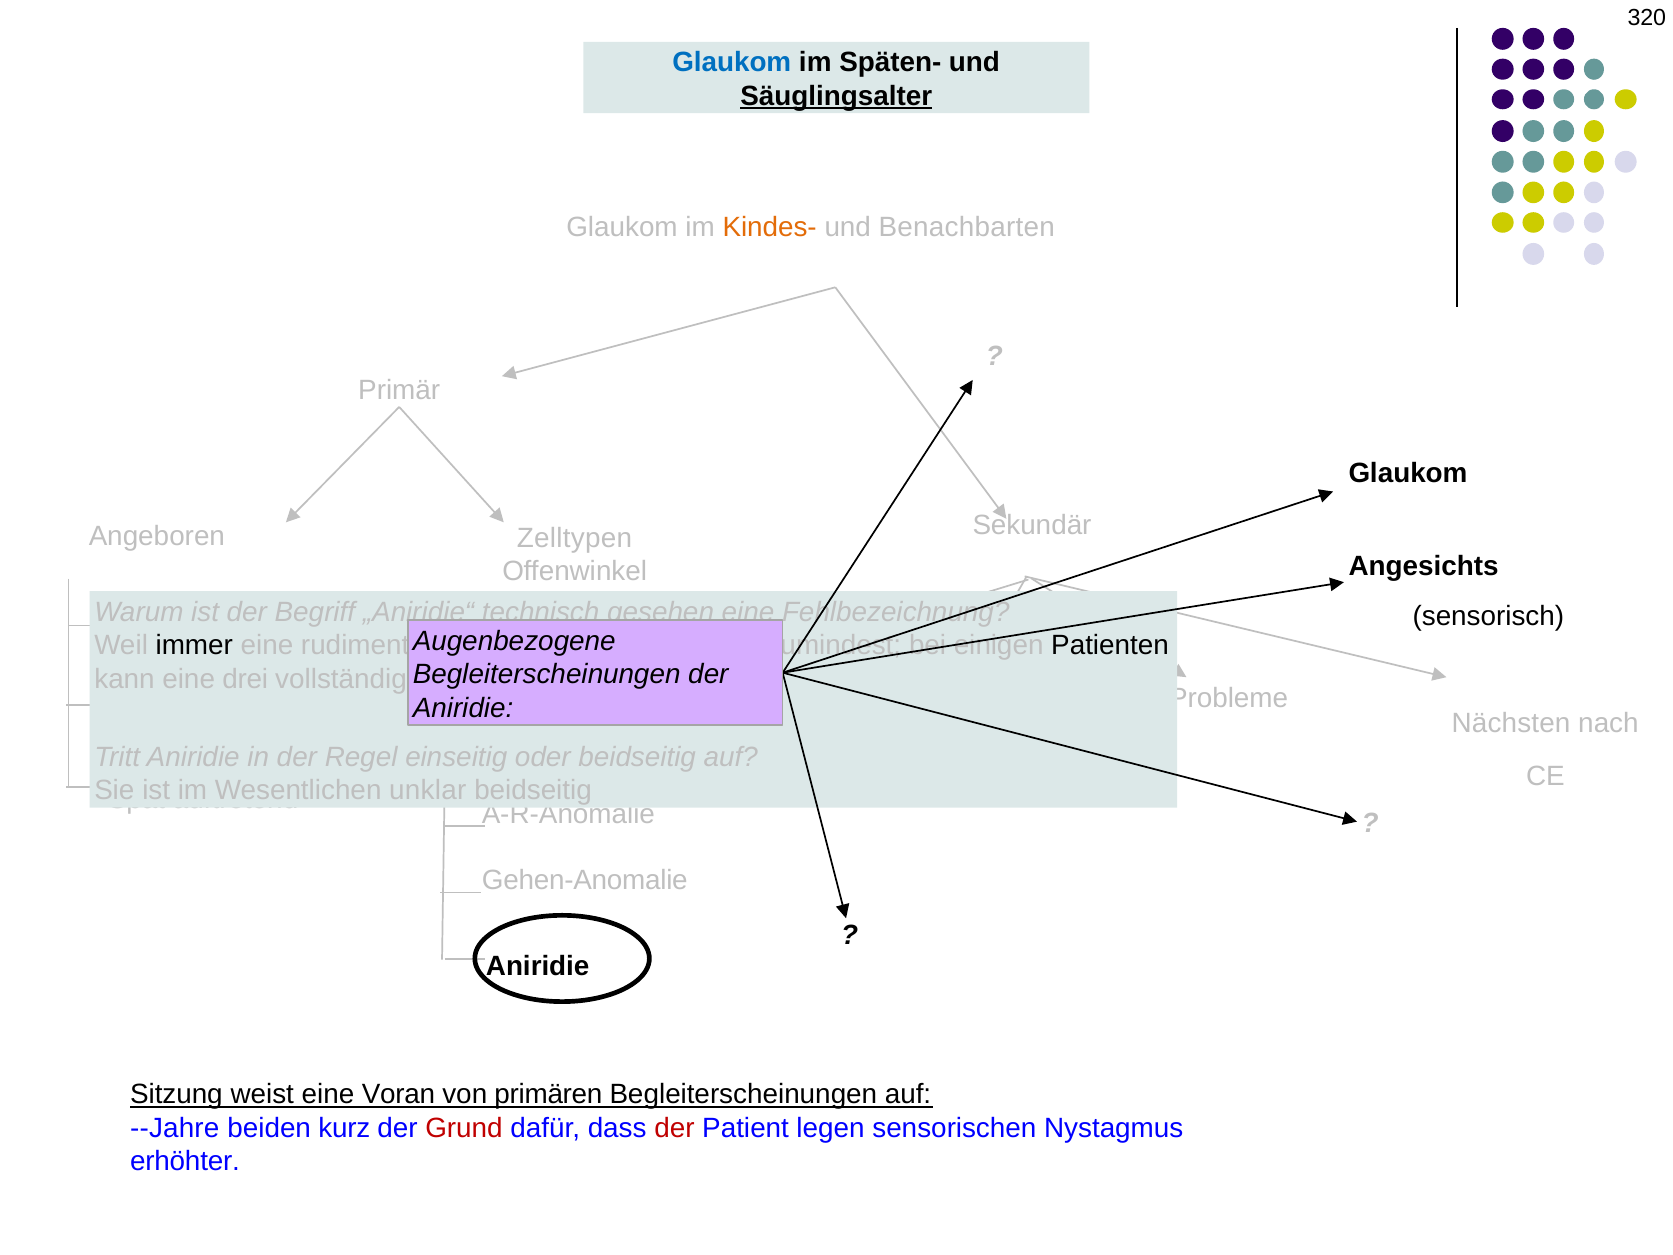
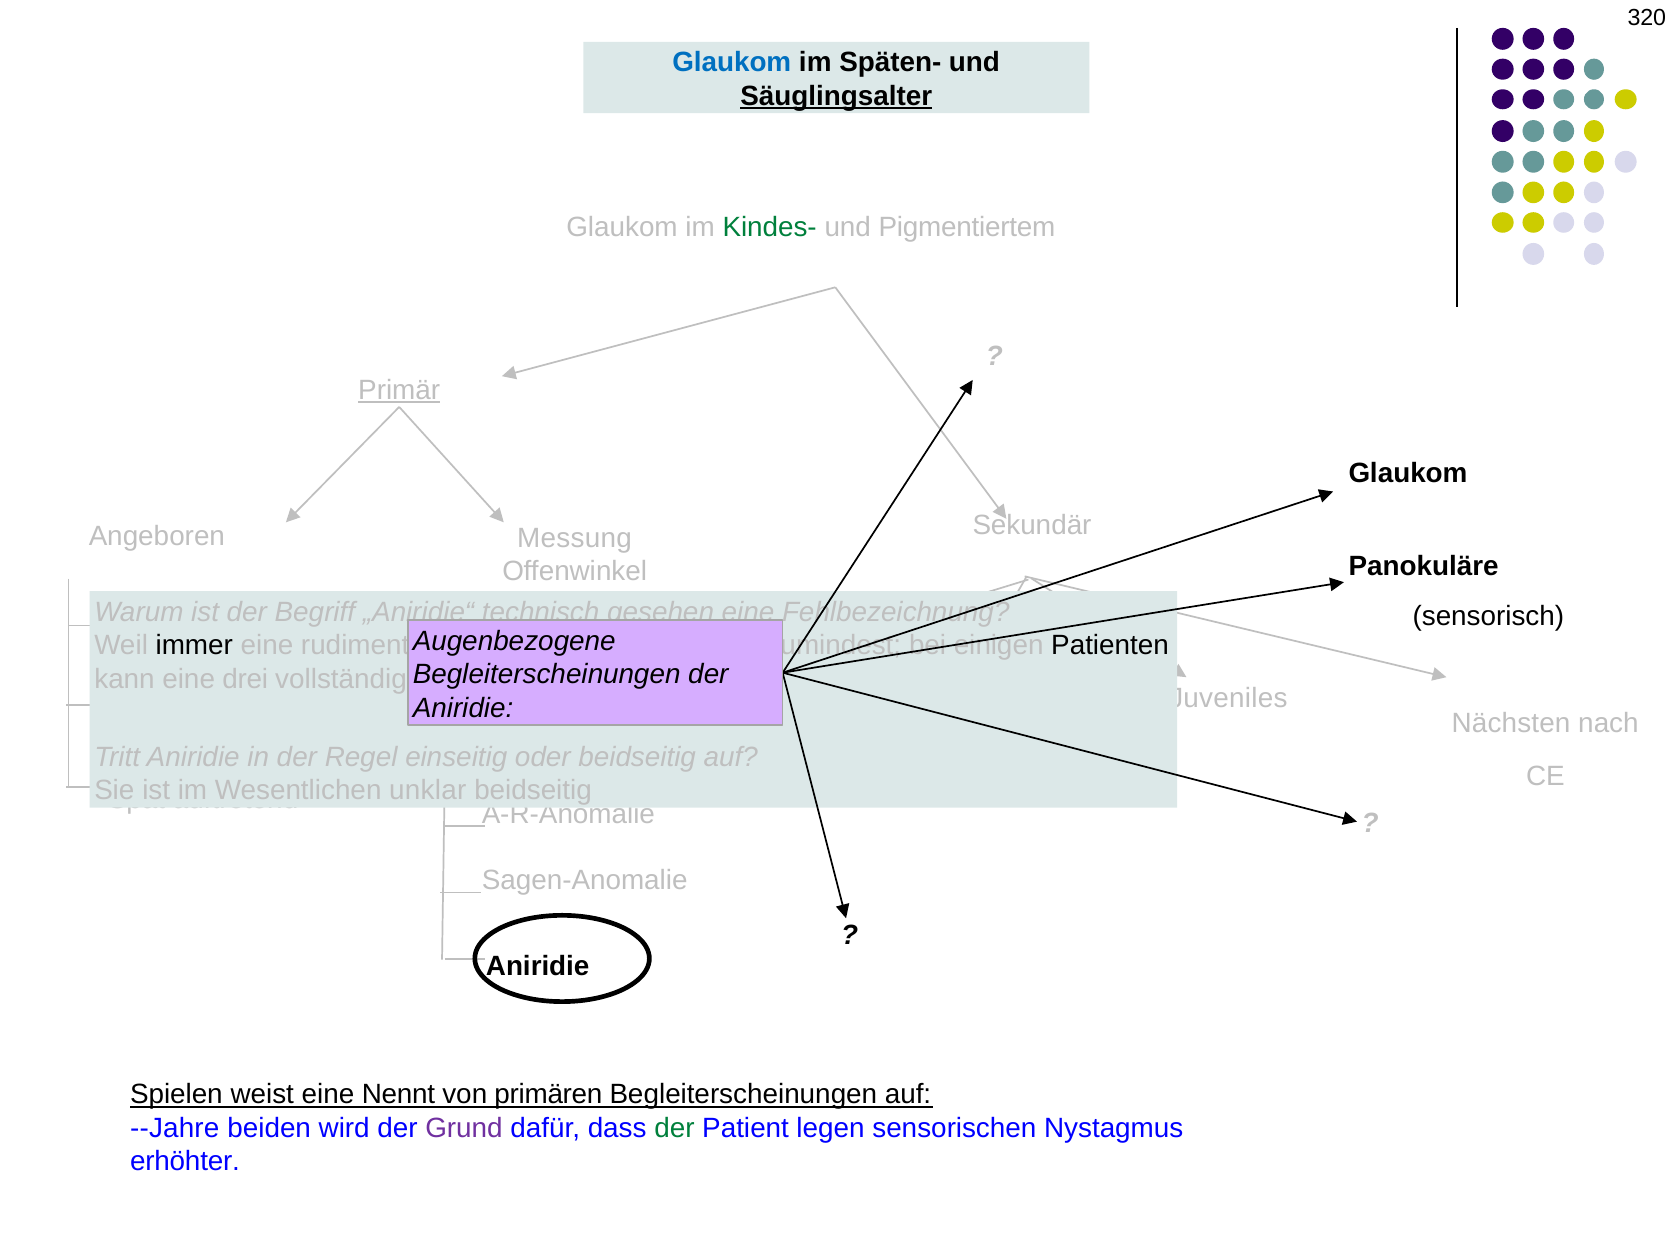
Kindes- colour: orange -> green (770, 228)
Benachbarten: Benachbarten -> Pigmentiertem (967, 228)
Primär underline: none -> present (399, 390)
Zelltypen: Zelltypen -> Messung (575, 538)
Angesichts: Angesichts -> Panokuläre (1424, 566)
Probleme: Probleme -> Juveniles (1228, 699)
Gehen-Anomalie: Gehen-Anomalie -> Sagen-Anomalie (585, 880)
Sitzung: Sitzung -> Spielen (176, 1094)
Voran: Voran -> Nennt (398, 1094)
kurz: kurz -> wird (344, 1128)
Grund colour: red -> purple (464, 1128)
der colour: red -> green (674, 1128)
